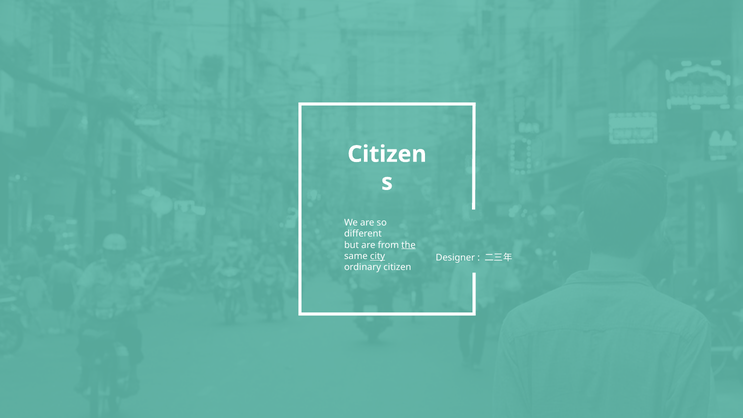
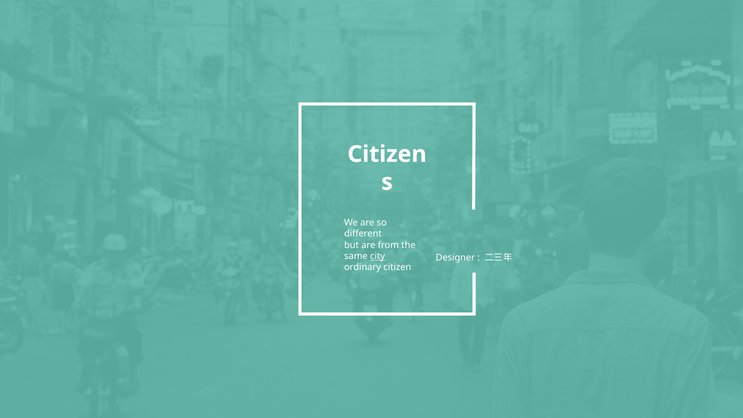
the underline: present -> none (408, 245)
